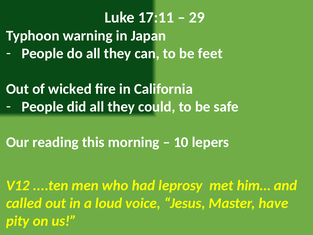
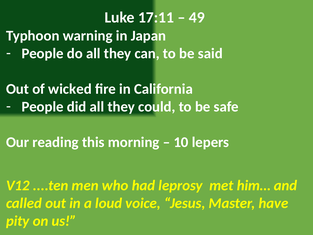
29: 29 -> 49 (197, 17)
feet: feet -> said (210, 53)
